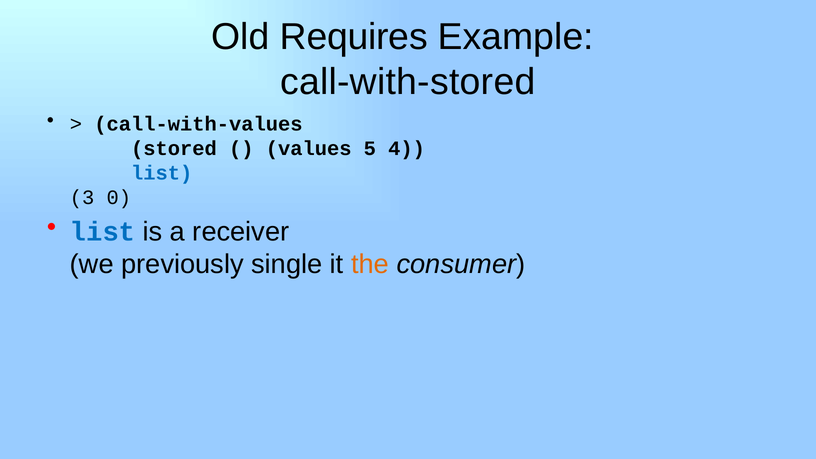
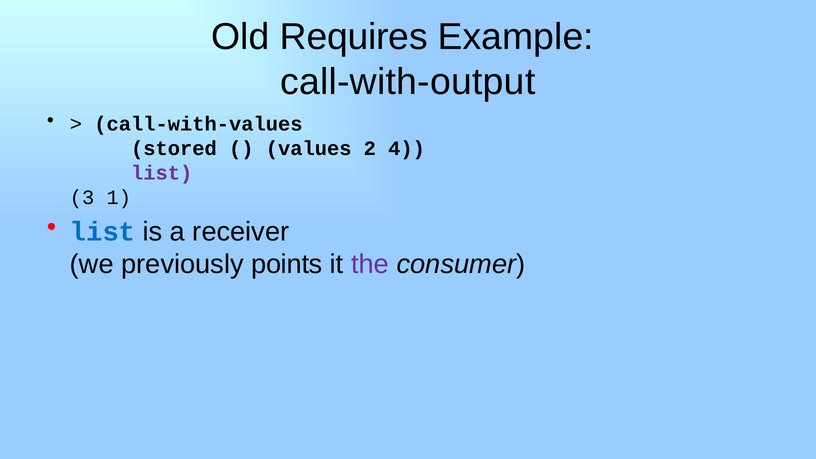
call-with-stored: call-with-stored -> call-with-output (408, 82)
5: 5 -> 2 (370, 148)
list colour: blue -> purple (162, 173)
0: 0 -> 1 (119, 197)
single: single -> points (287, 264)
the colour: orange -> purple (370, 264)
